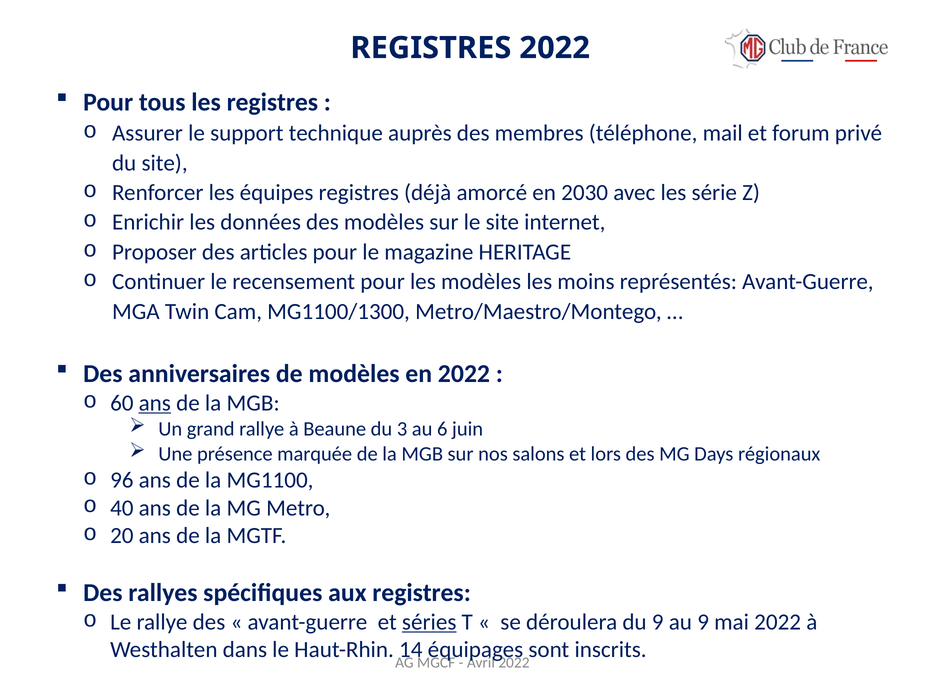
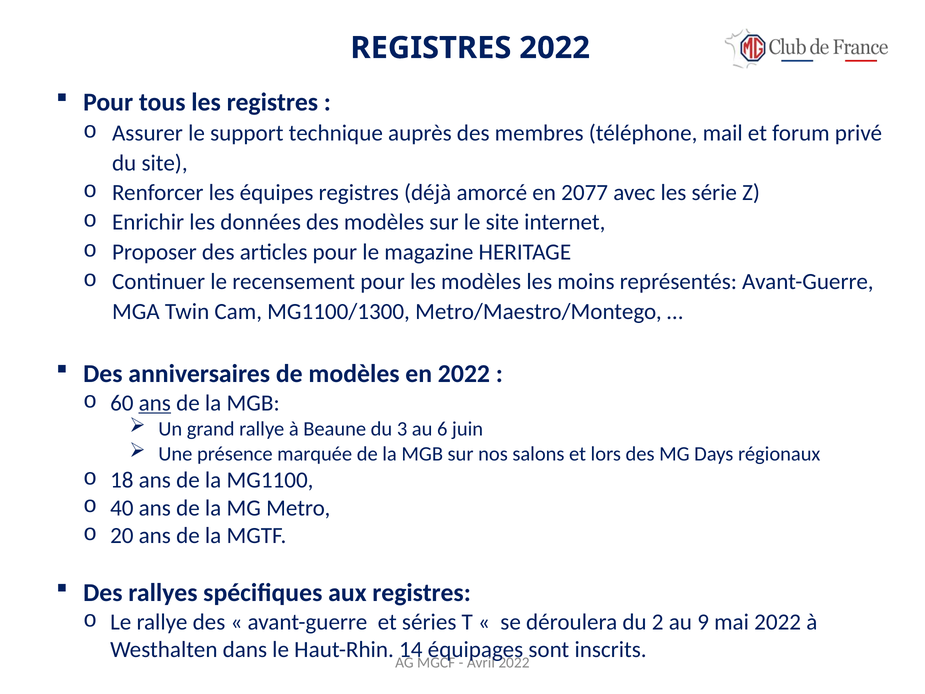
2030: 2030 -> 2077 (585, 193)
96: 96 -> 18 (122, 480)
séries underline: present -> none (429, 622)
du 9: 9 -> 2 (658, 622)
